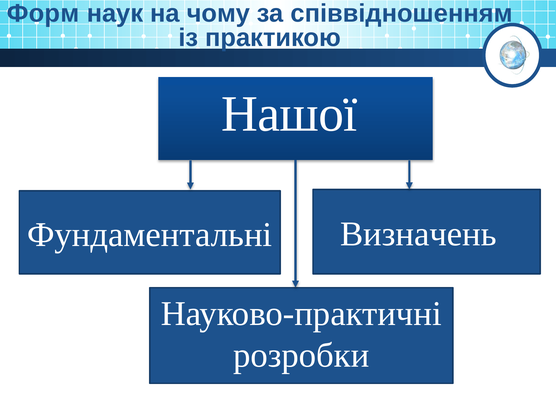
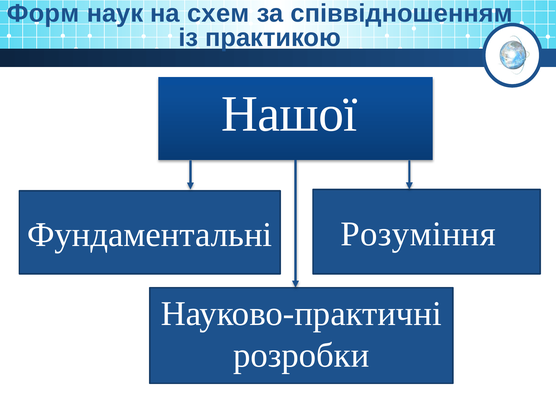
чому: чому -> схем (218, 13)
Визначень: Визначень -> Розуміння (418, 234)
